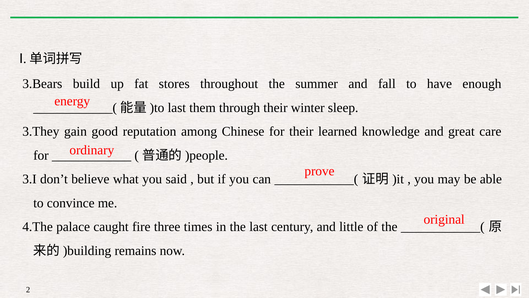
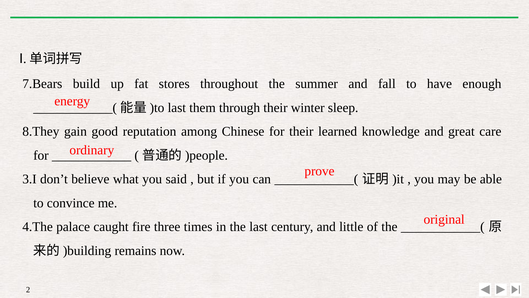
3.Bears: 3.Bears -> 7.Bears (42, 84)
3.They: 3.They -> 8.They (41, 131)
